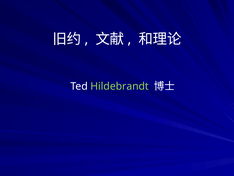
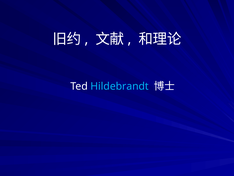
Hildebrandt colour: light green -> light blue (120, 86)
